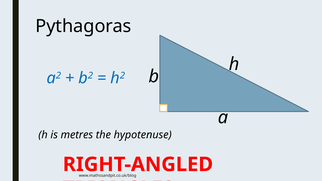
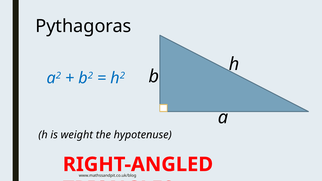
metres: metres -> weight (77, 135)
